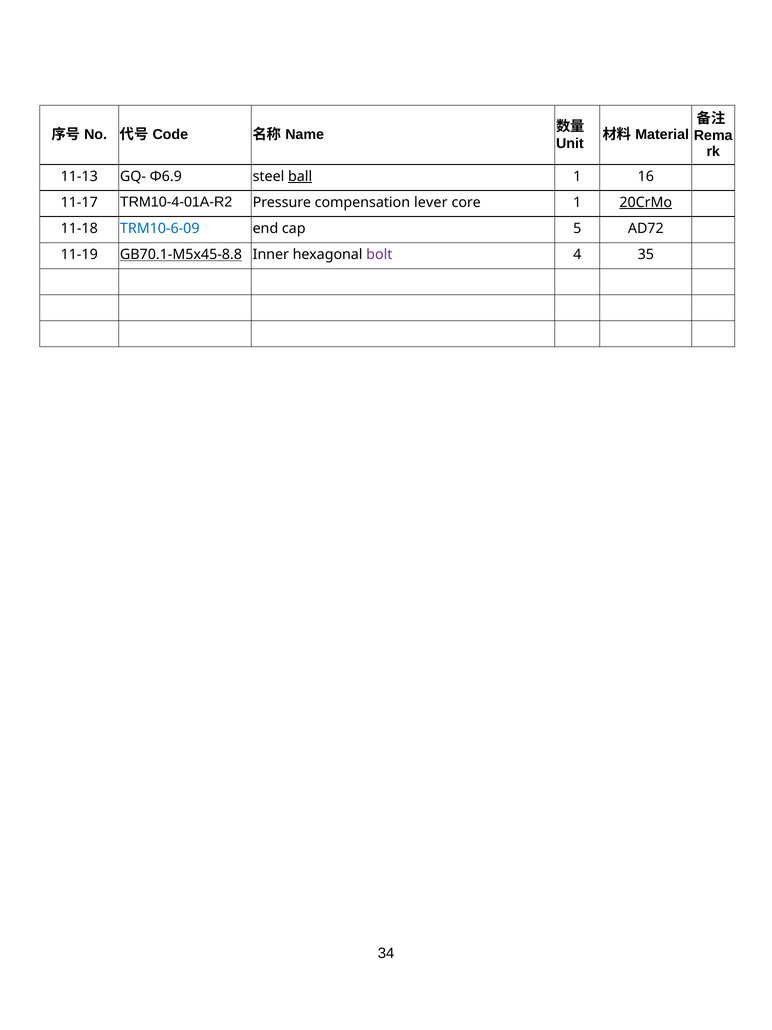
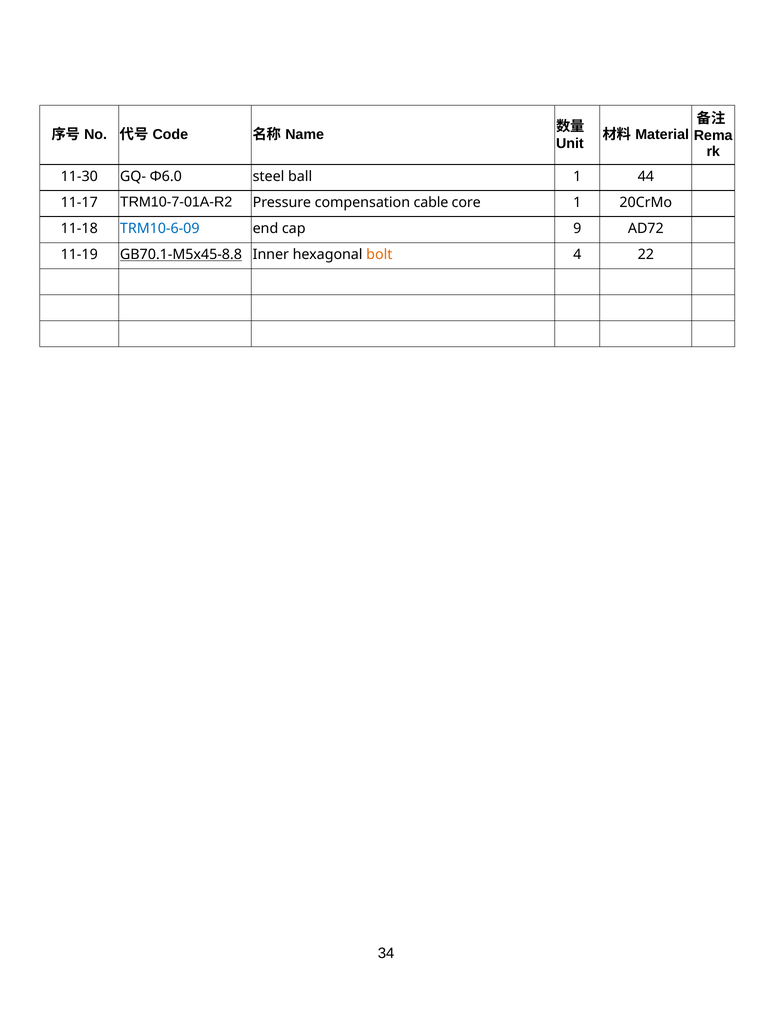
11-13: 11-13 -> 11-30 (79, 176)
Φ6.9: Φ6.9 -> Φ6.0 (166, 176)
ball underline: present -> none (300, 176)
16: 16 -> 44 (646, 176)
TRM10-4-01A-R2: TRM10-4-01A-R2 -> TRM10-7-01A-R2 (176, 202)
lever: lever -> cable (431, 202)
20CrMo underline: present -> none (646, 202)
5: 5 -> 9 (577, 228)
bolt colour: purple -> orange (379, 254)
35: 35 -> 22 (646, 254)
